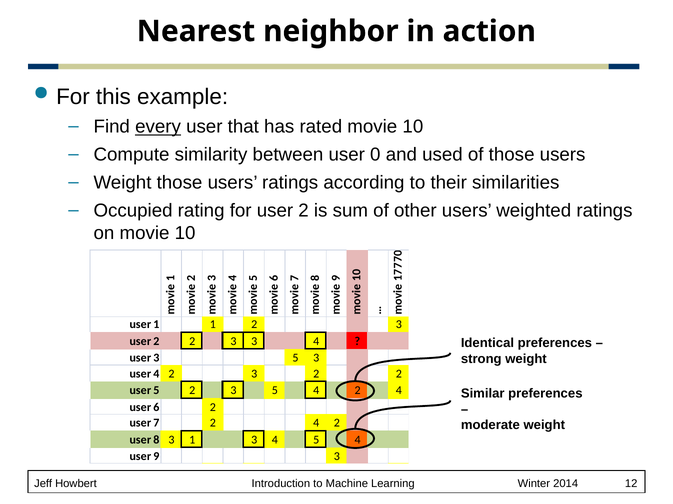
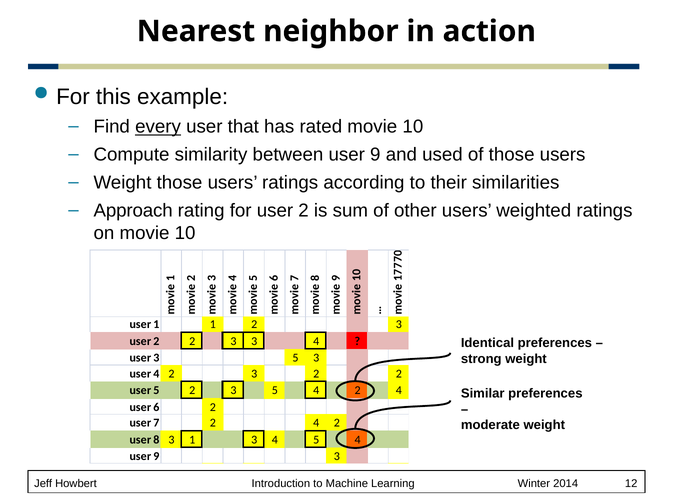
between user 0: 0 -> 9 (375, 155)
Occupied: Occupied -> Approach (133, 211)
